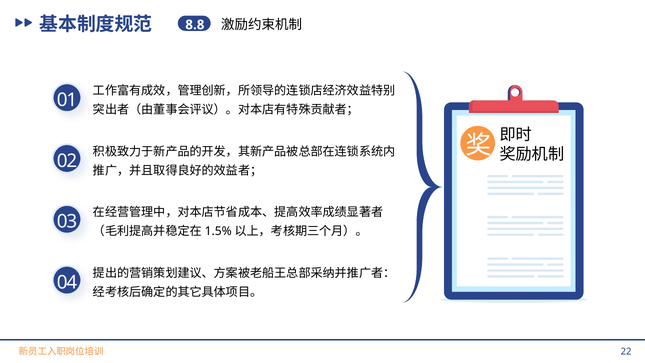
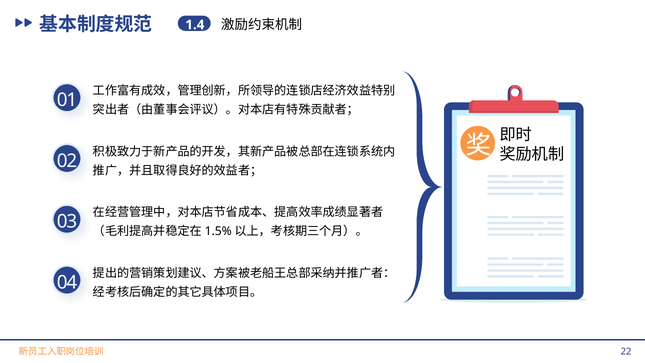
8.8: 8.8 -> 1.4 (195, 25)
